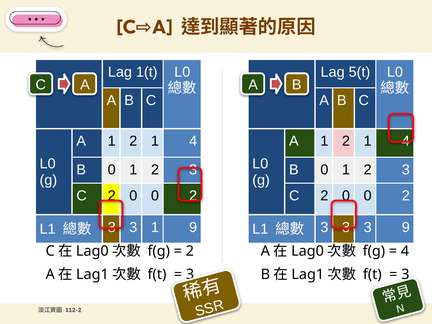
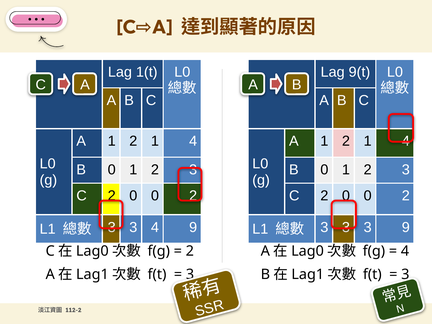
5(t: 5(t -> 9(t (359, 72)
3 1: 1 -> 4 (155, 227)
